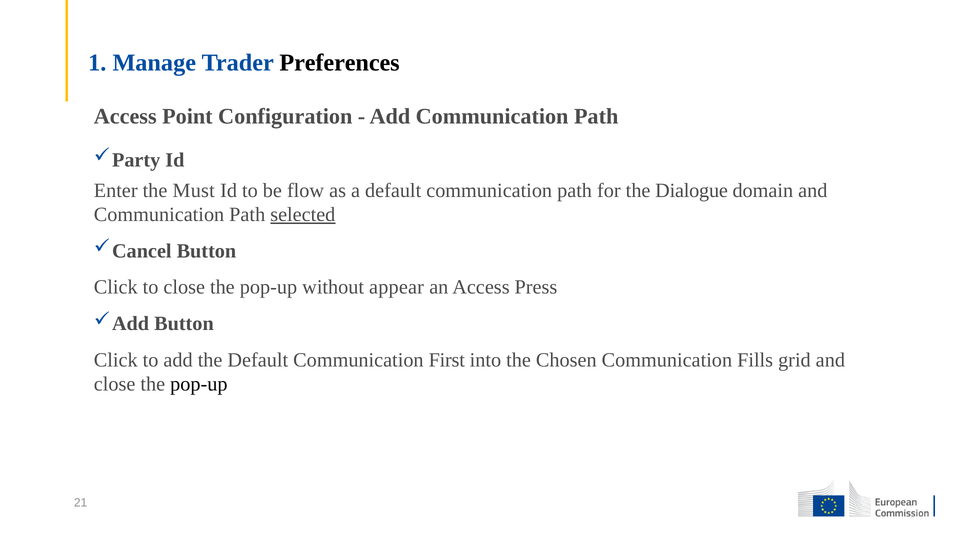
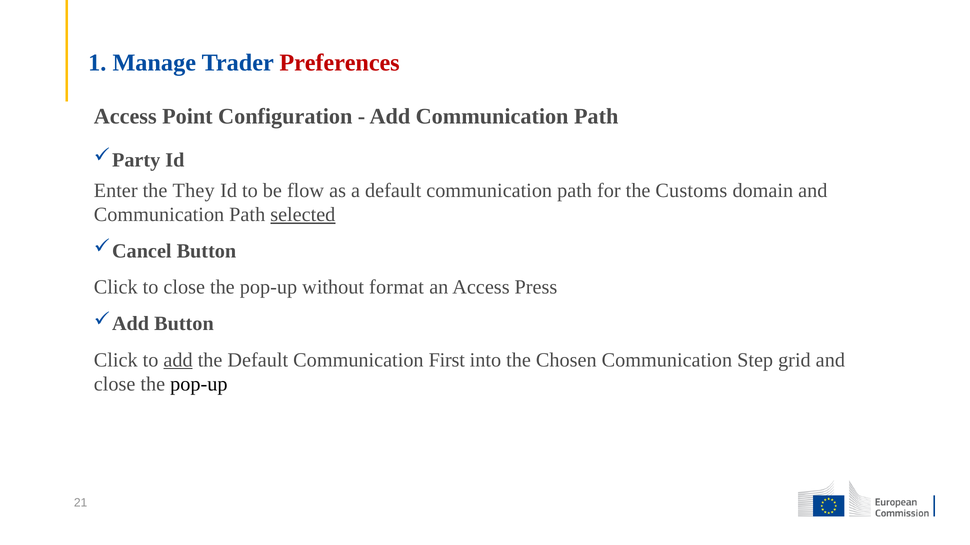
Preferences colour: black -> red (340, 63)
Must: Must -> They (194, 191)
Dialogue: Dialogue -> Customs (691, 191)
appear: appear -> format (397, 288)
add underline: none -> present (178, 360)
Fills: Fills -> Step (755, 360)
